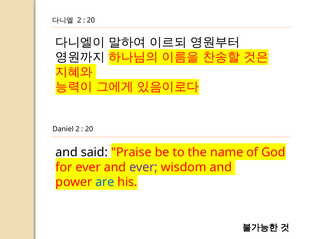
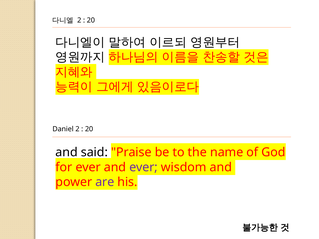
are colour: blue -> purple (105, 182)
